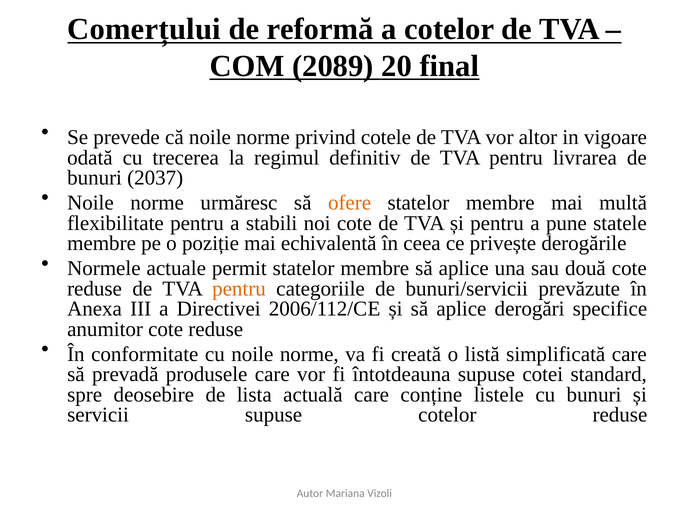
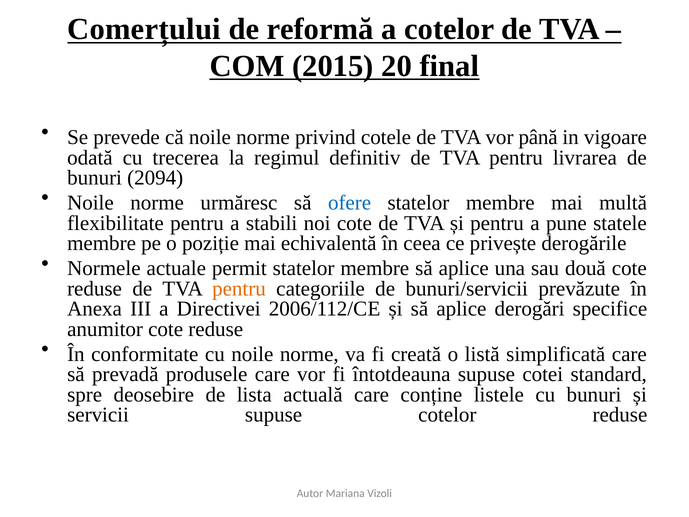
2089: 2089 -> 2015 (333, 66)
altor: altor -> până (538, 137)
2037: 2037 -> 2094 (155, 178)
ofere colour: orange -> blue (350, 203)
